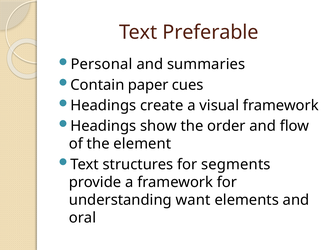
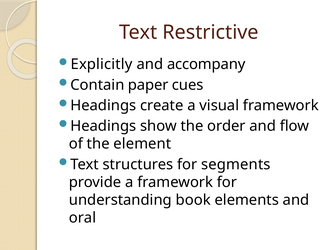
Preferable: Preferable -> Restrictive (211, 32)
Personal: Personal -> Explicitly (102, 64)
summaries: summaries -> accompany (206, 64)
want: want -> book (193, 200)
